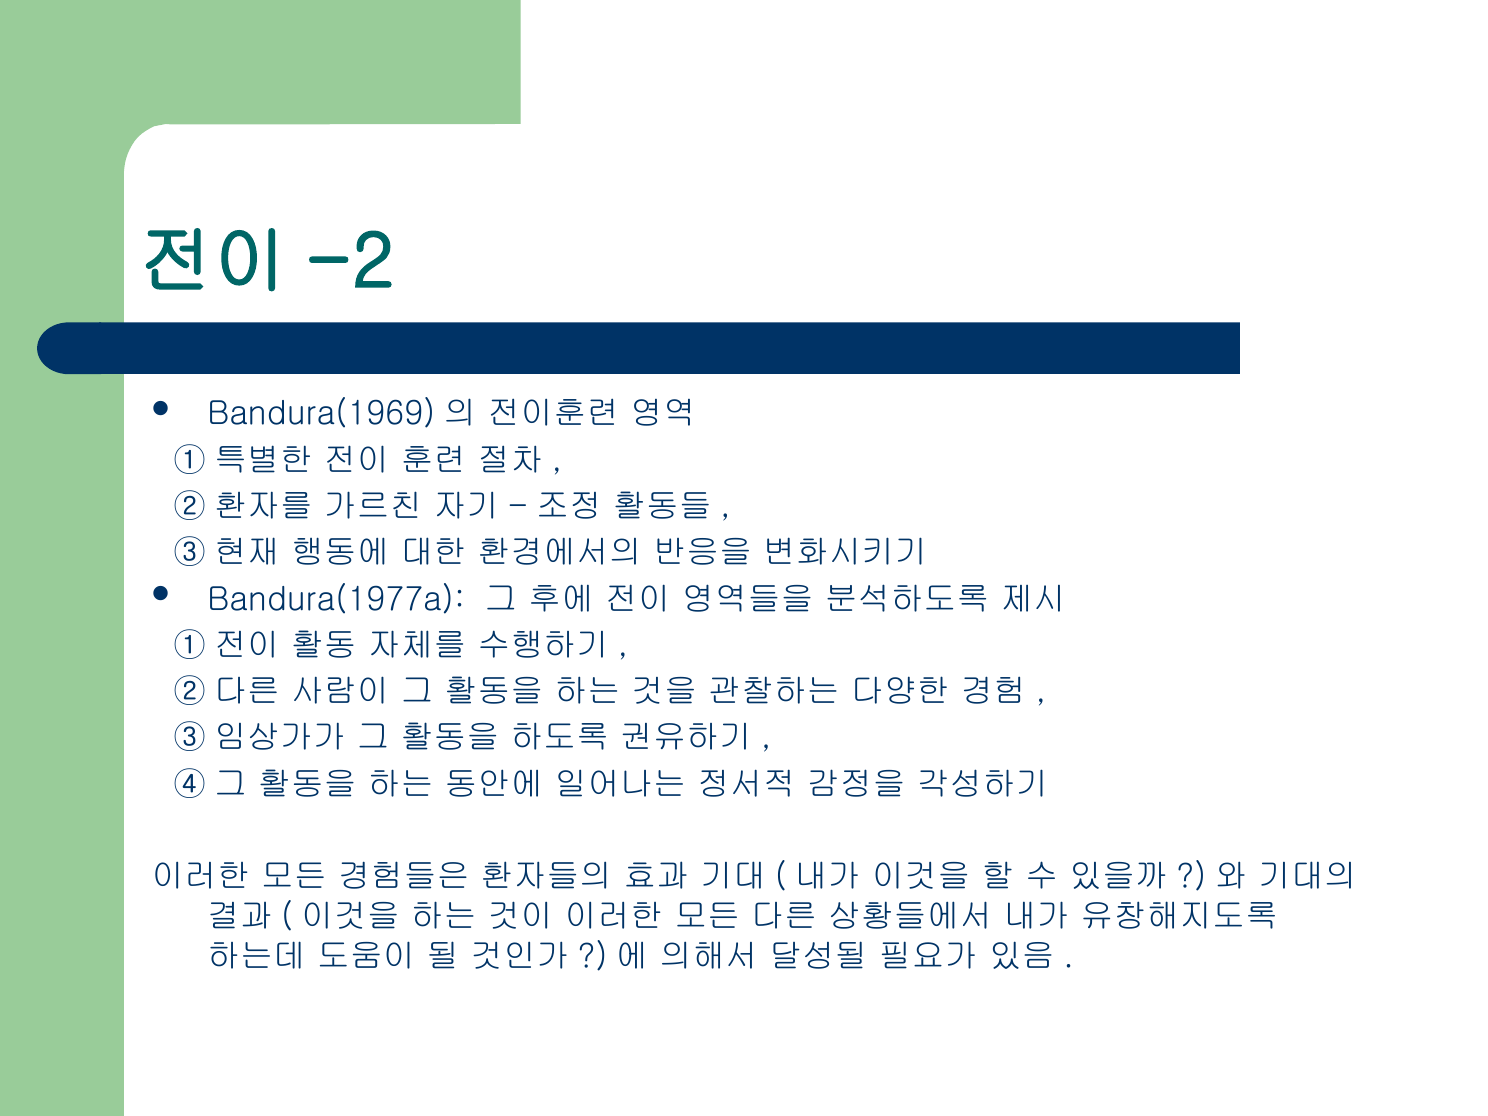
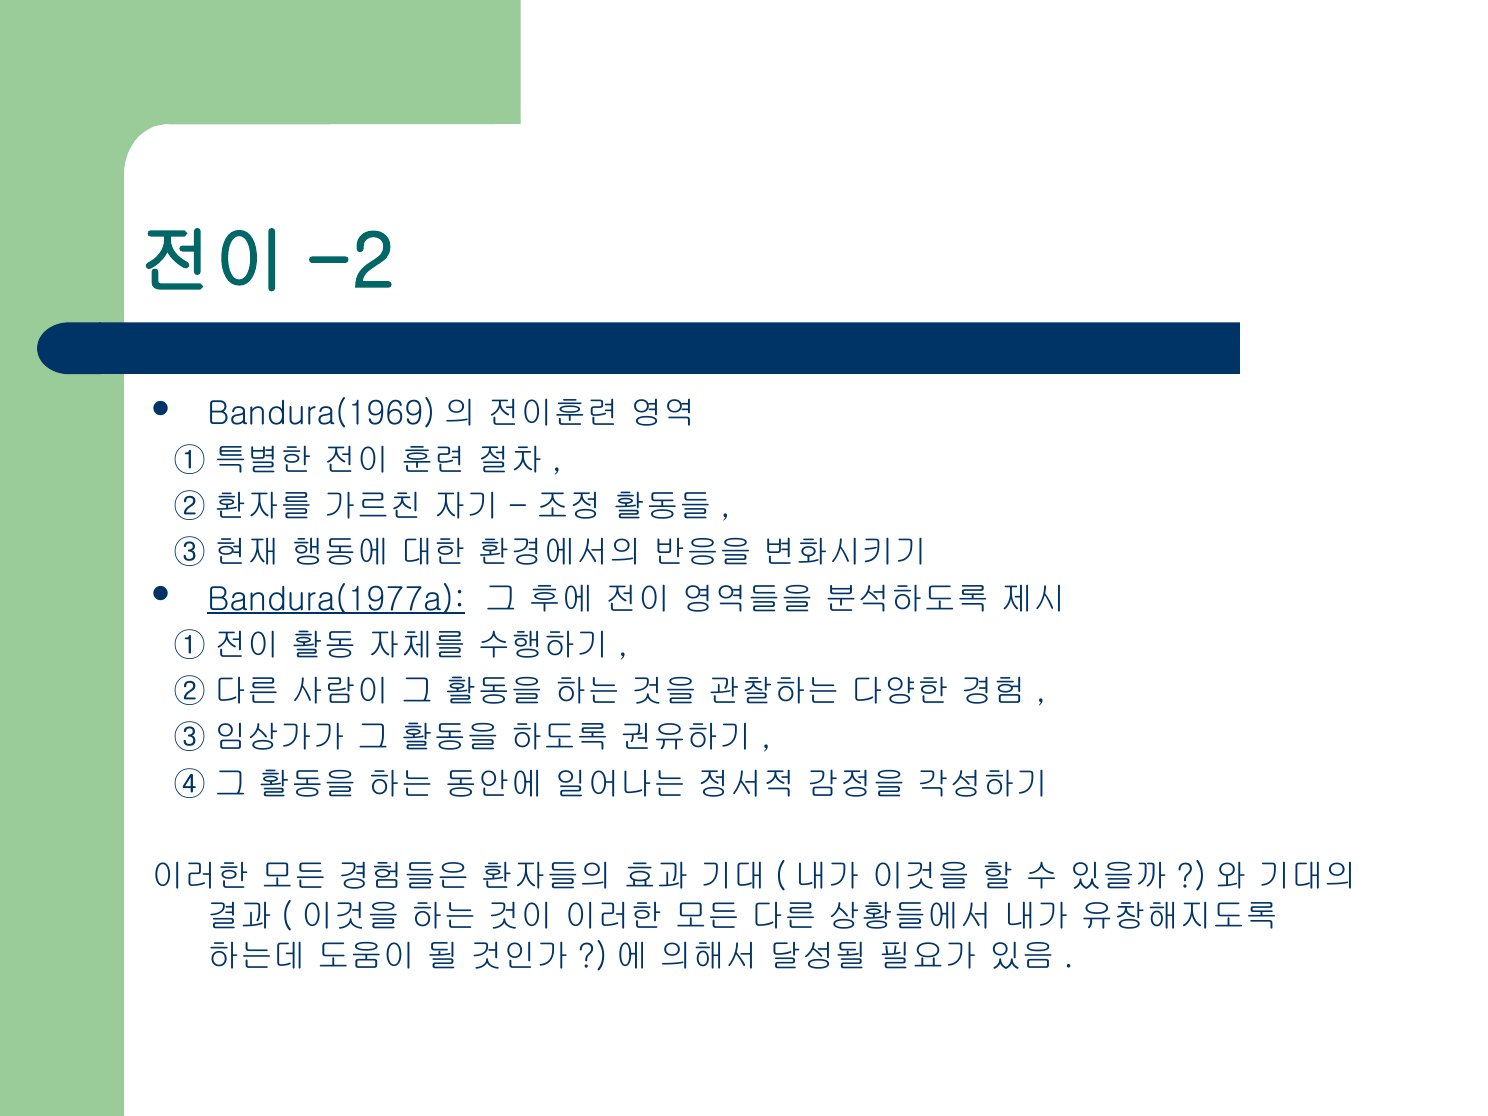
Bandura(1977a underline: none -> present (336, 599)
